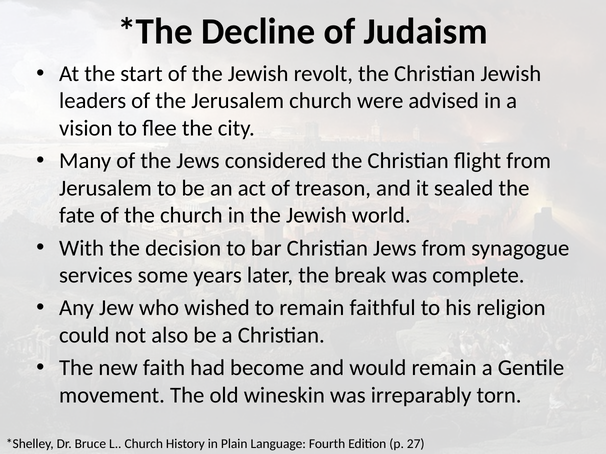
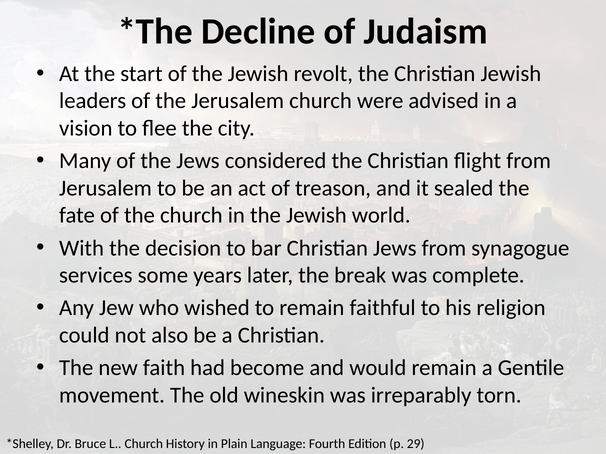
27: 27 -> 29 (416, 444)
